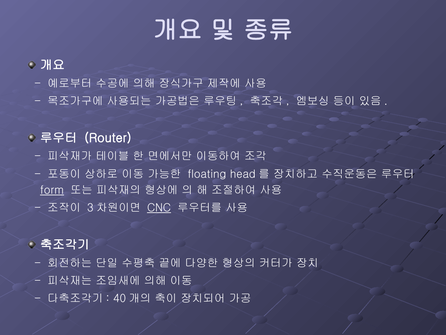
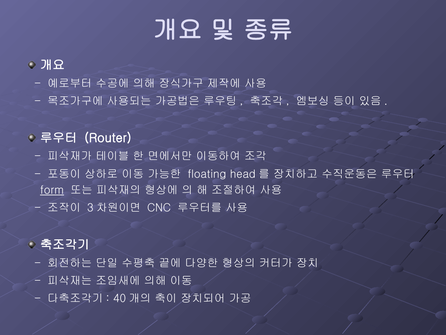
CNC underline: present -> none (159, 208)
